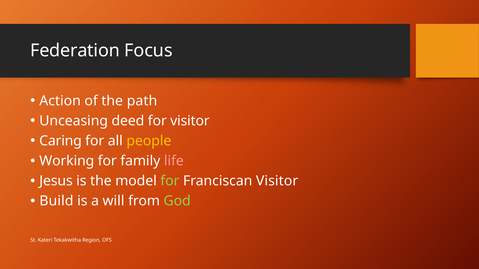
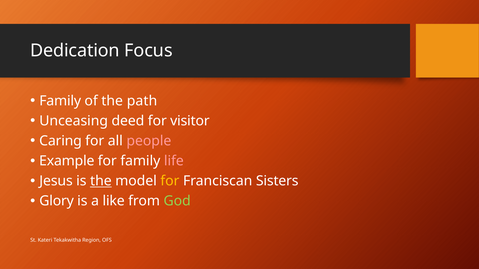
Federation: Federation -> Dedication (75, 51)
Action: Action -> Family (60, 101)
people colour: yellow -> pink (149, 141)
Working: Working -> Example (67, 161)
the underline: none -> present (101, 181)
for colour: light green -> yellow (170, 181)
Franciscan Visitor: Visitor -> Sisters (277, 181)
Build: Build -> Glory (57, 201)
will: will -> like (114, 201)
